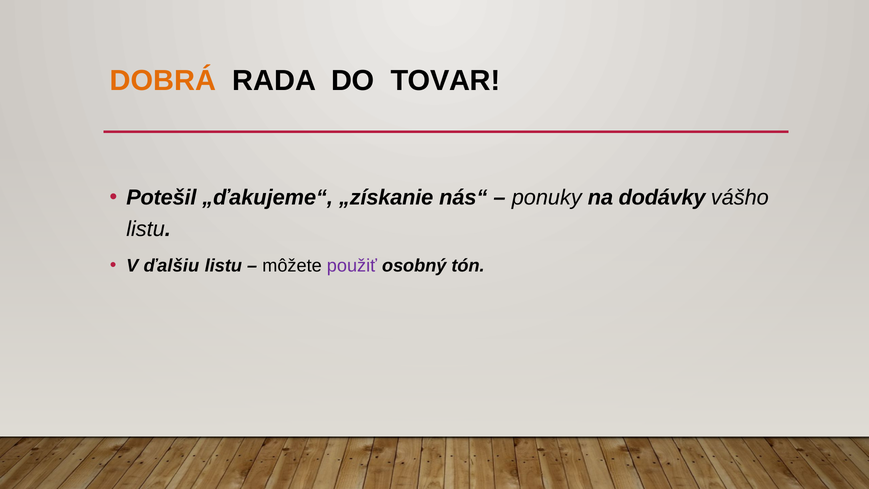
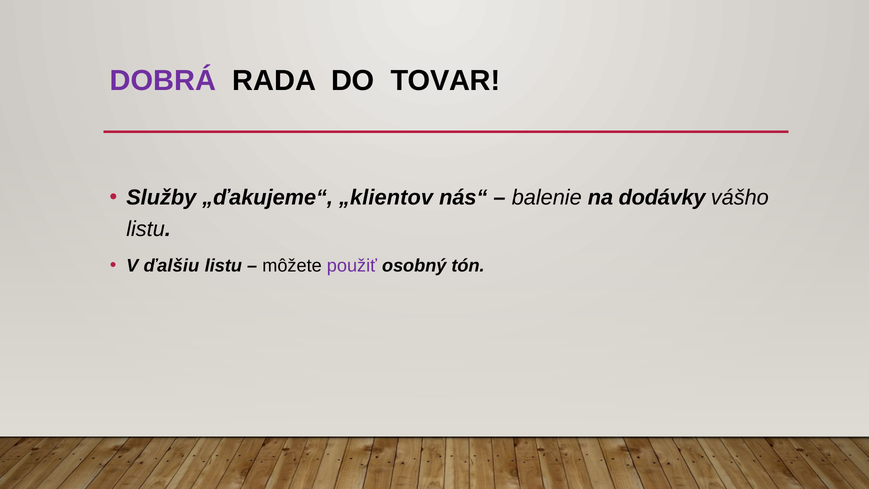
DOBRÁ colour: orange -> purple (163, 81)
Potešil: Potešil -> Služby (161, 197)
„získanie: „získanie -> „klientov (386, 197)
ponuky: ponuky -> balenie (547, 197)
